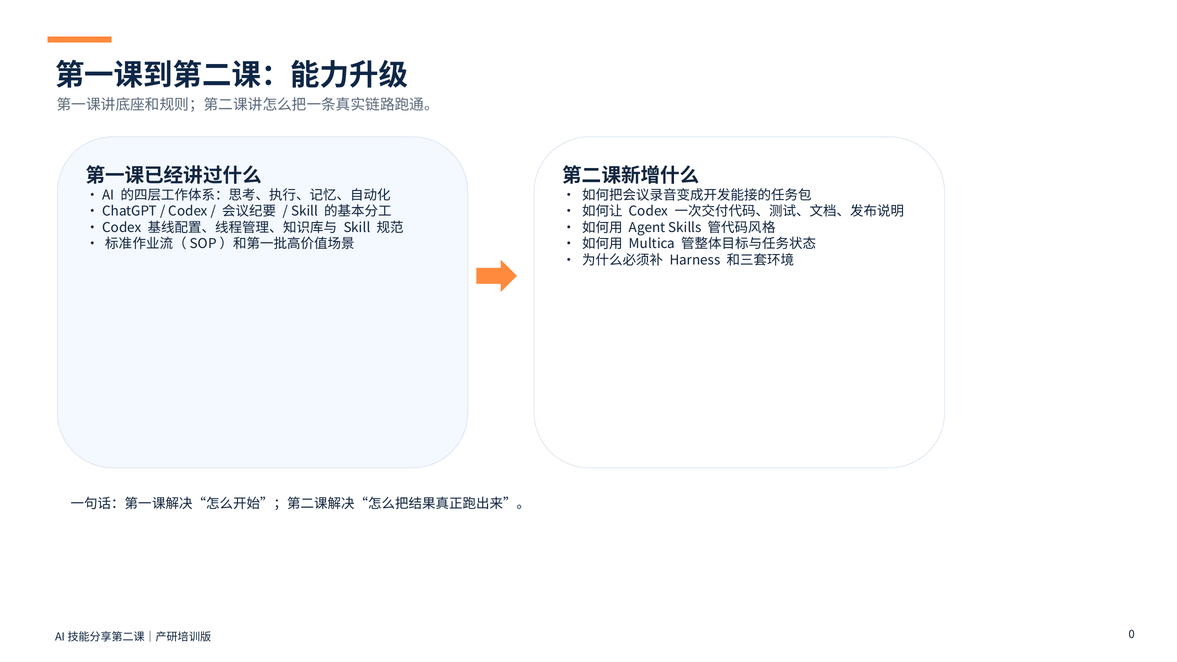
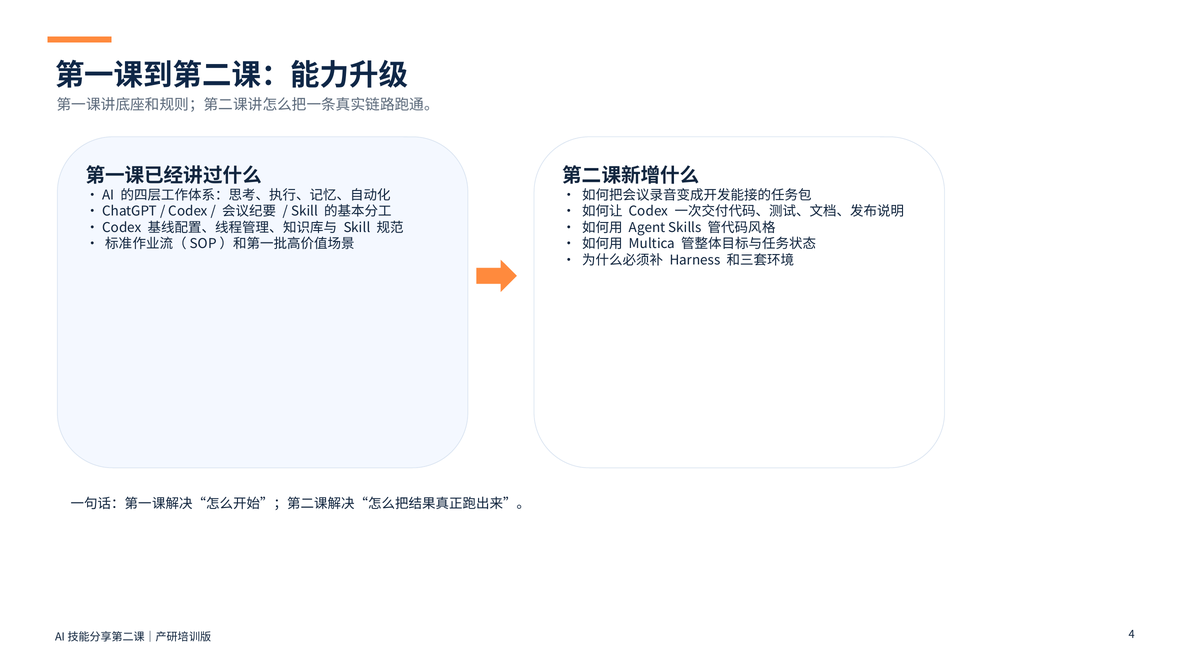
0: 0 -> 4 (1132, 635)
